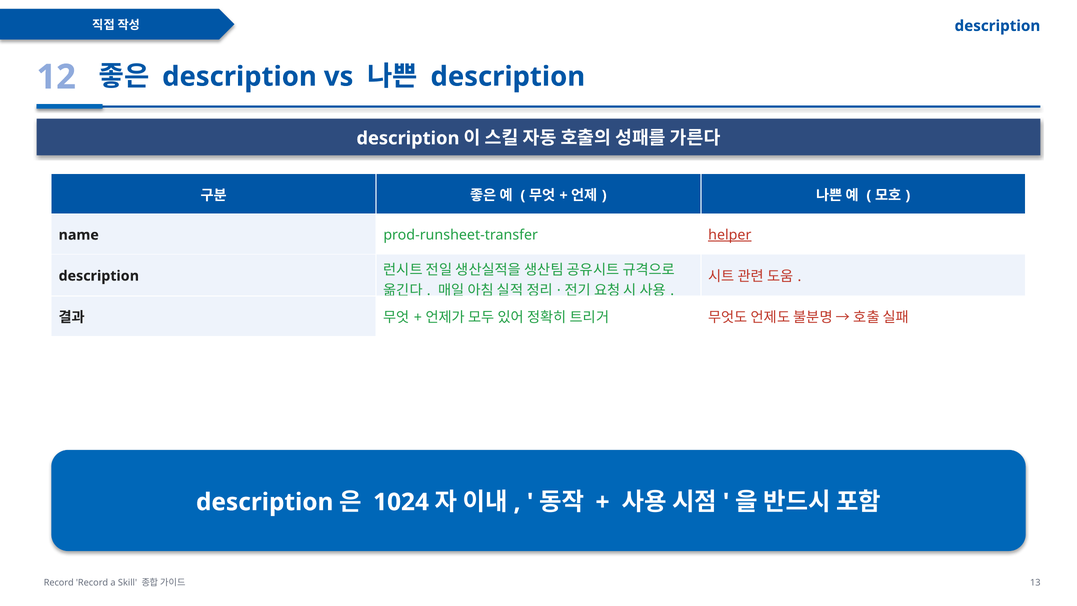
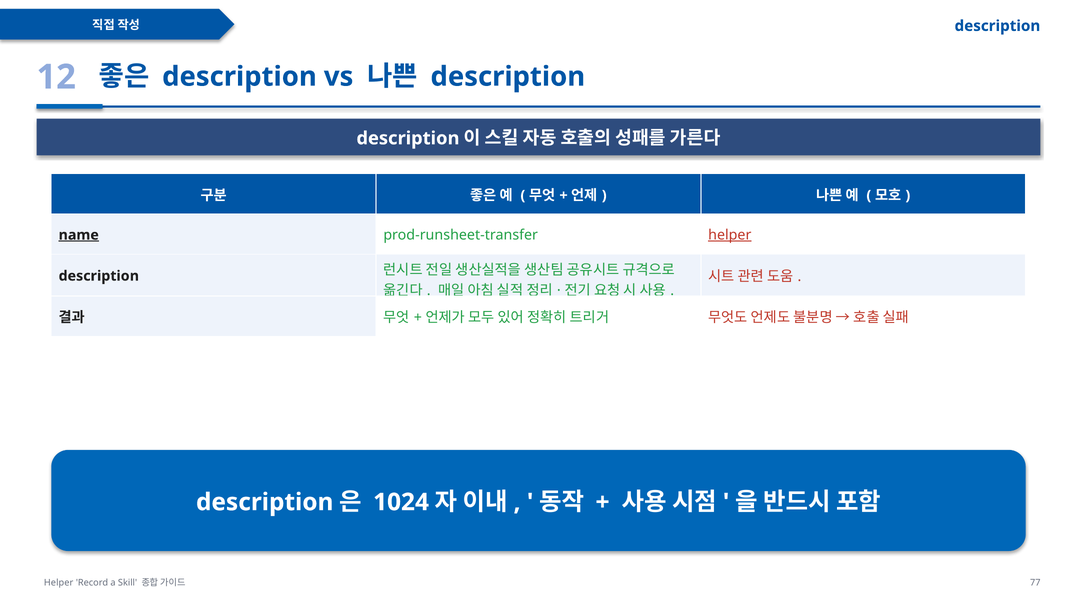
name underline: none -> present (79, 235)
Record: Record -> Helper (59, 583)
13: 13 -> 77 (1035, 583)
